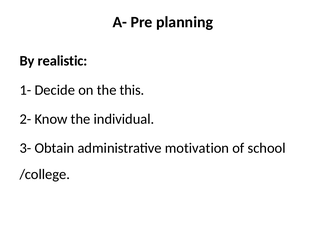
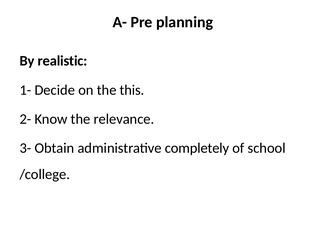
individual: individual -> relevance (124, 119)
motivation: motivation -> completely (197, 148)
